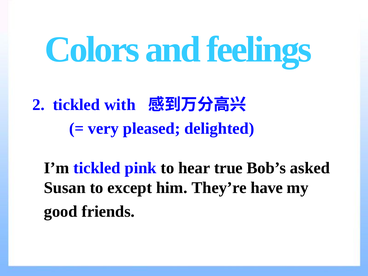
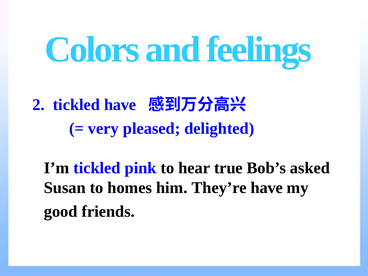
tickled with: with -> have (120, 105)
except: except -> homes (130, 188)
